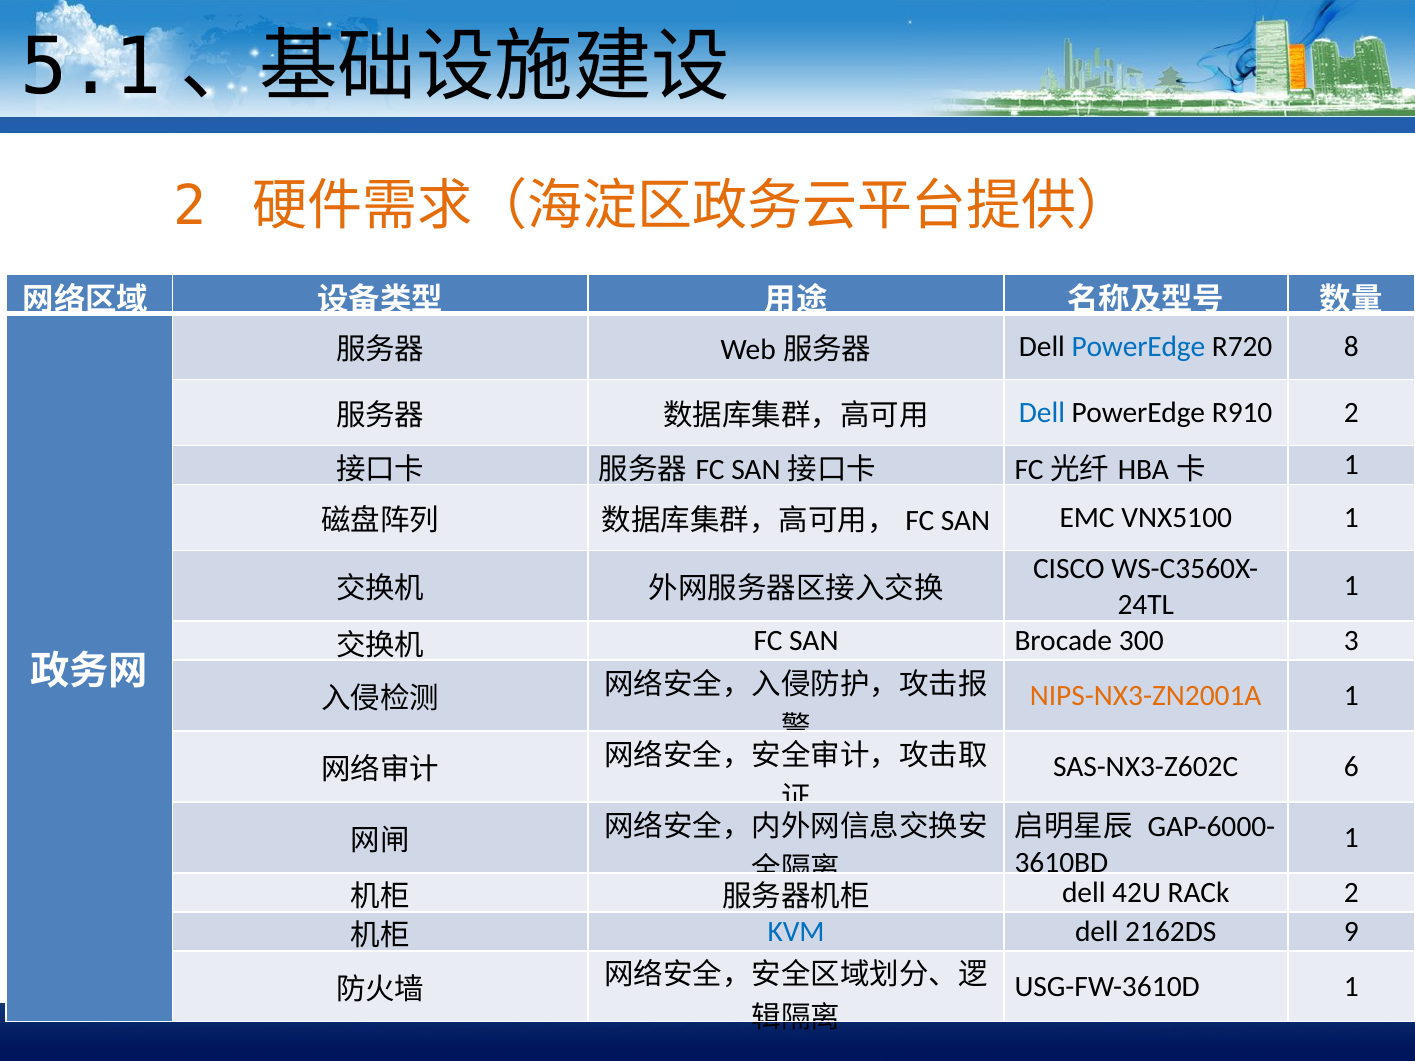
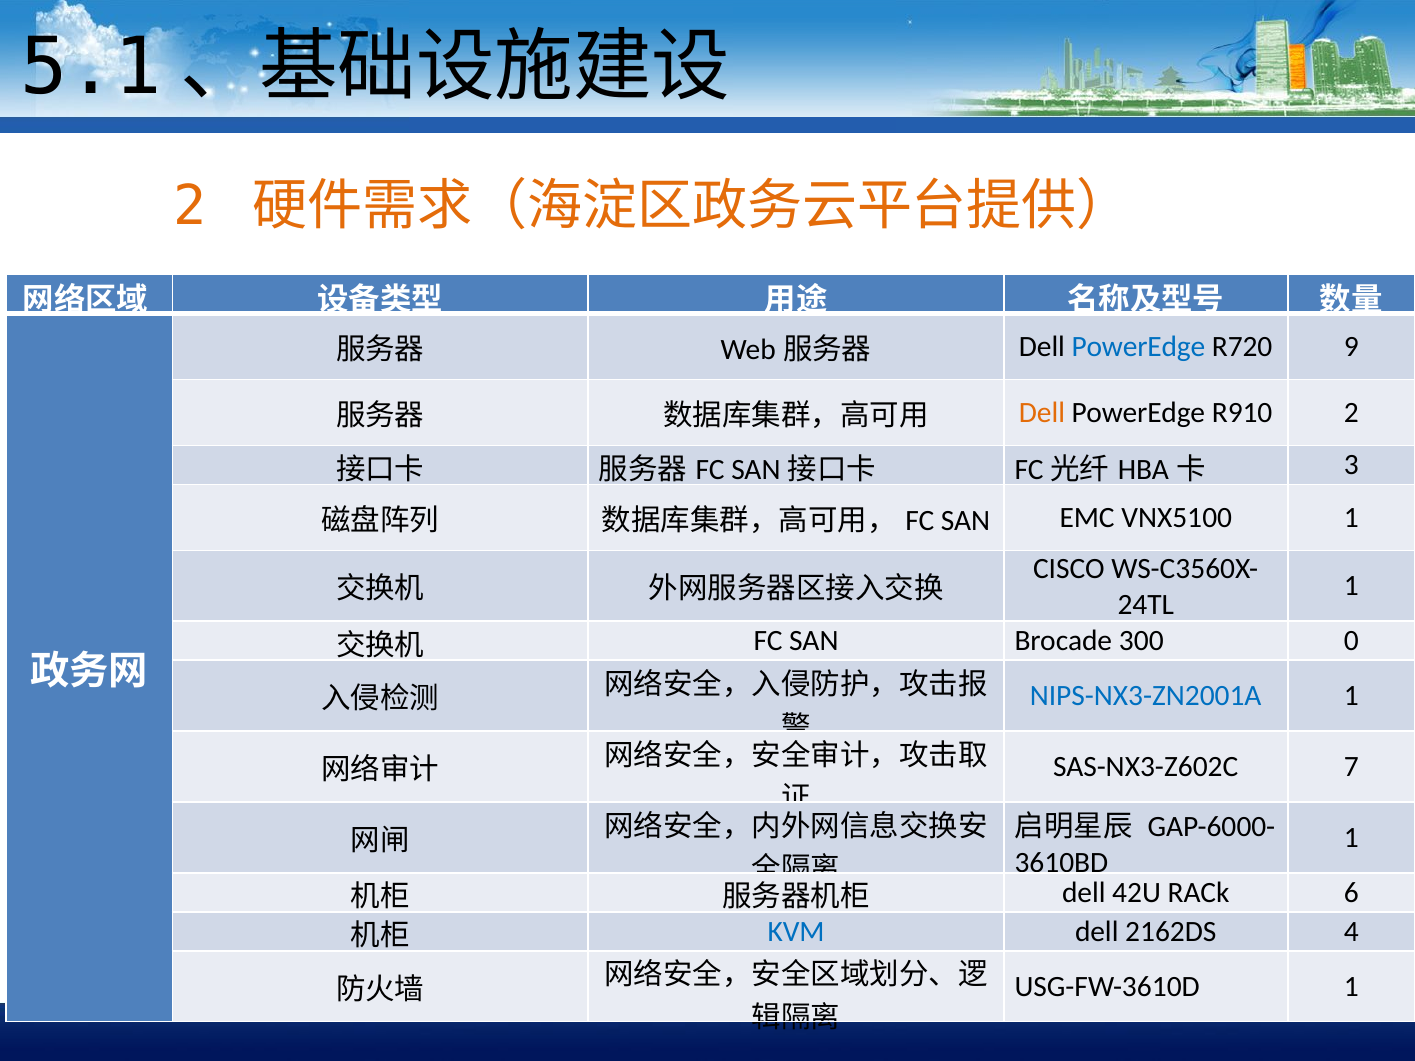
8: 8 -> 9 (1351, 347)
Dell colour: blue -> orange (1042, 413)
1: 1 -> 3 (1351, 465)
3: 3 -> 0 (1351, 641)
NIPS-NX3-ZN2001A colour: orange -> blue (1146, 696)
6: 6 -> 7 (1351, 767)
RACk 2: 2 -> 6 (1351, 893)
9: 9 -> 4 (1351, 932)
